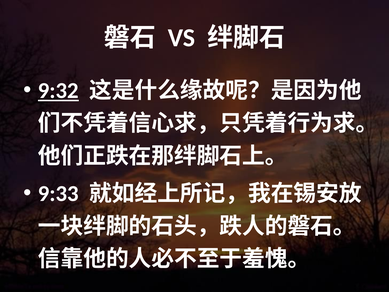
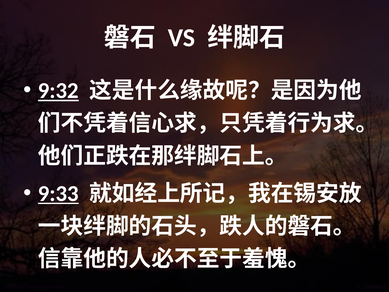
9:33 underline: none -> present (58, 193)
